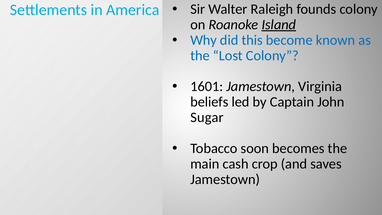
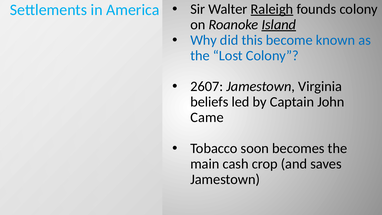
Raleigh underline: none -> present (272, 9)
1601: 1601 -> 2607 (207, 86)
Sugar: Sugar -> Came (207, 117)
